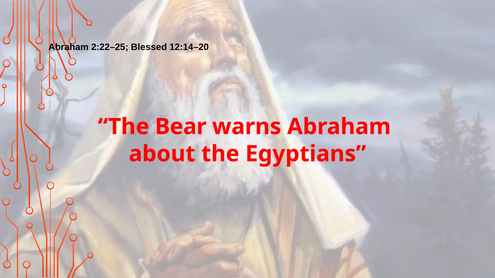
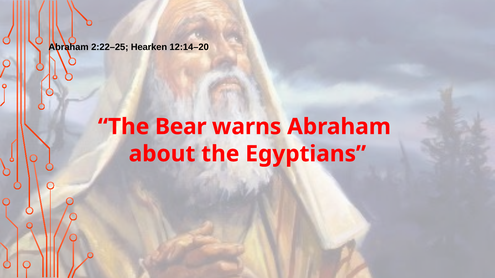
Blessed: Blessed -> Hearken (149, 47)
